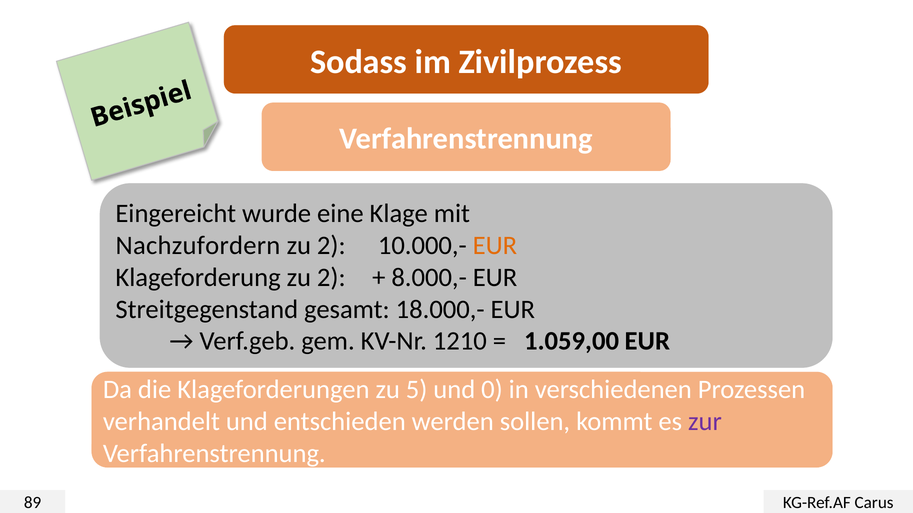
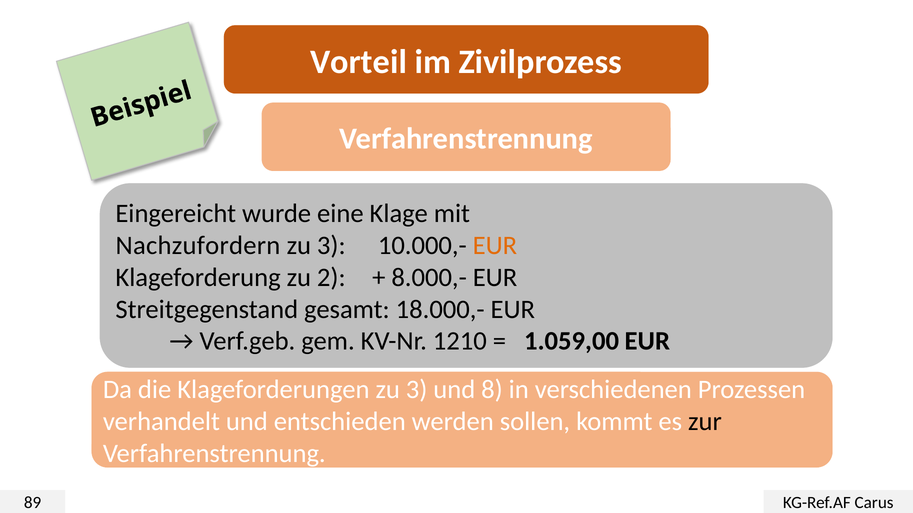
Sodass: Sodass -> Vorteil (359, 62)
2: 2 -> 3 (331, 246)
Klageforderungen zu 5: 5 -> 3 (417, 390)
0: 0 -> 8 (492, 390)
zur colour: purple -> black (705, 422)
